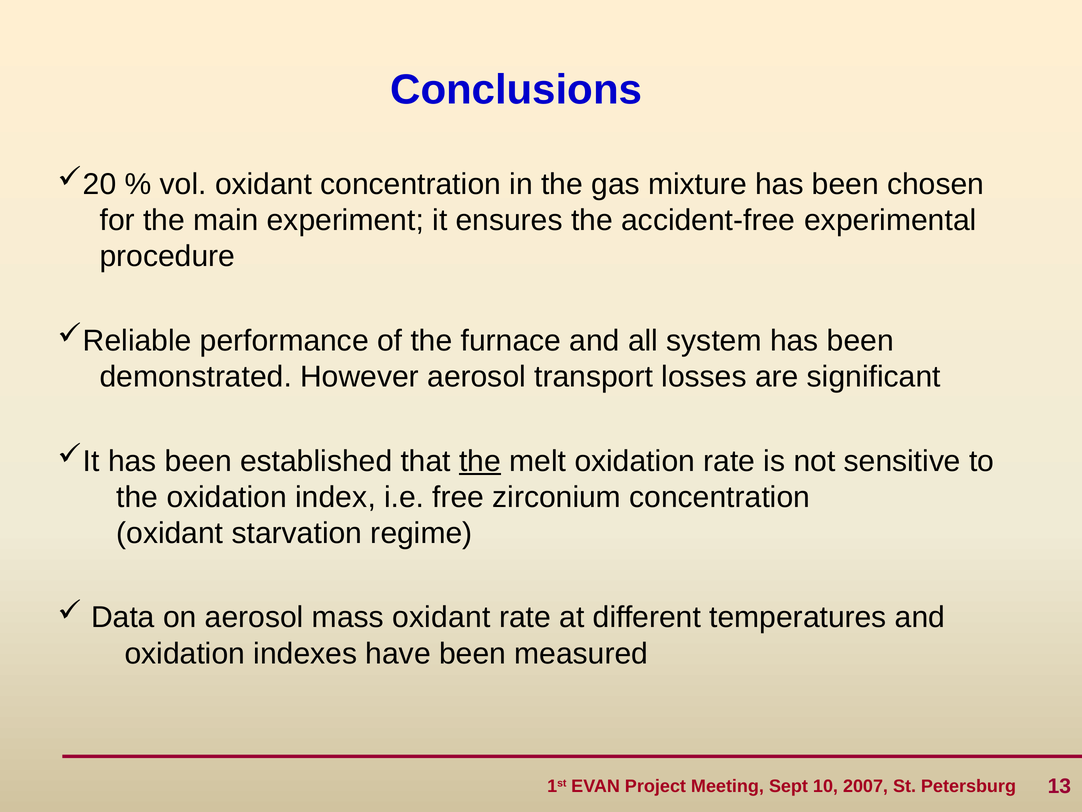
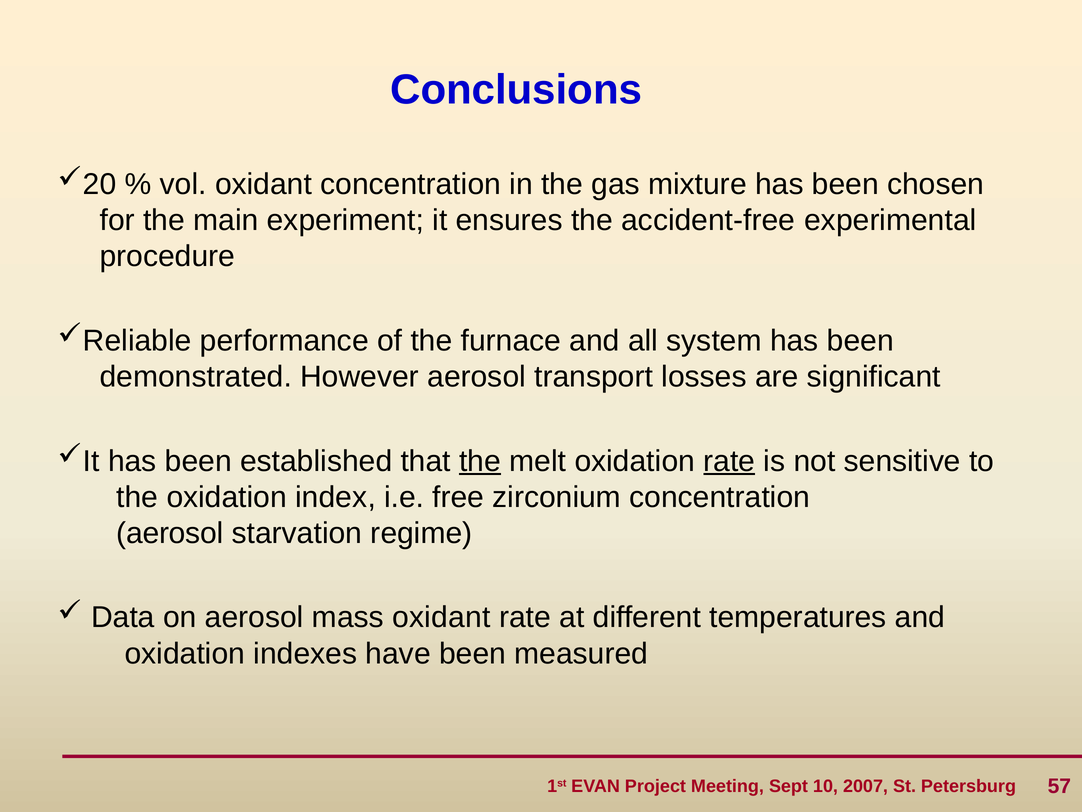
rate underline: none -> present (729, 461)
oxidant: oxidant -> aerosol (170, 533)
13: 13 -> 57 (1059, 786)
